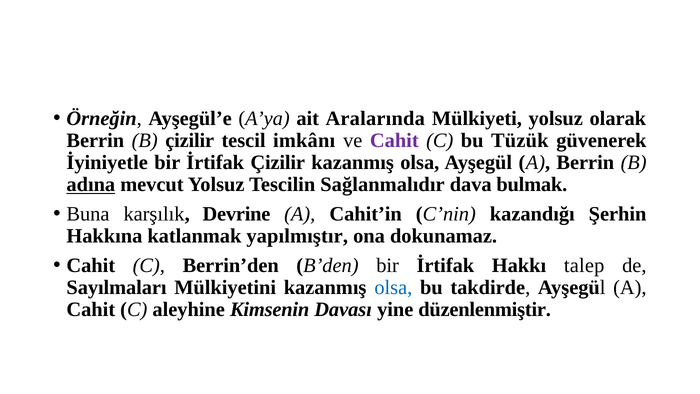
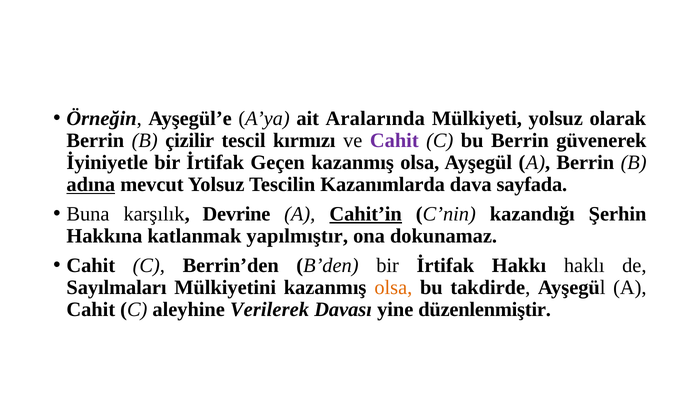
imkânı: imkânı -> kırmızı (304, 140)
bu Tüzük: Tüzük -> Berrin (520, 140)
İrtifak Çizilir: Çizilir -> Geçen (278, 162)
Sağlanmalıdır: Sağlanmalıdır -> Kazanımlarda (383, 185)
bulmak: bulmak -> sayfada (532, 185)
Cahit’in underline: none -> present (366, 214)
talep: talep -> haklı (584, 265)
olsa colour: blue -> orange (393, 287)
Kimsenin: Kimsenin -> Verilerek (270, 309)
